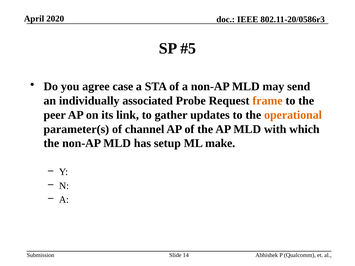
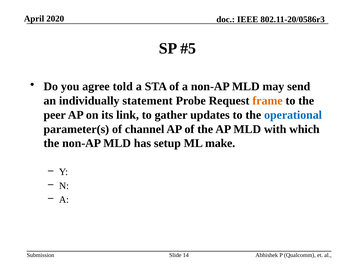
case: case -> told (123, 87)
associated: associated -> statement (148, 101)
operational colour: orange -> blue (293, 115)
